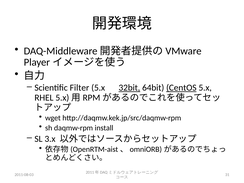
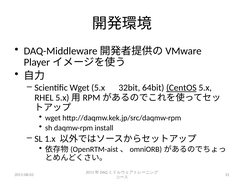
Scientific Filter: Filter -> Wget (80, 88)
32bit underline: present -> none (129, 88)
3.x: 3.x -> 1.x (50, 139)
